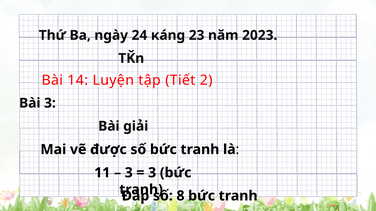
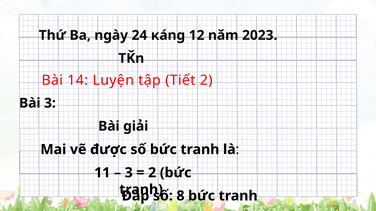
23: 23 -> 12 (197, 35)
3: 3 -> 2 (152, 173)
